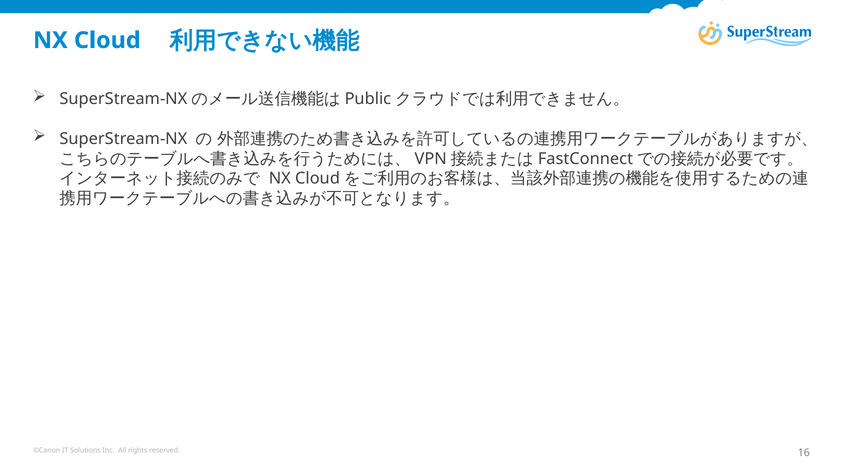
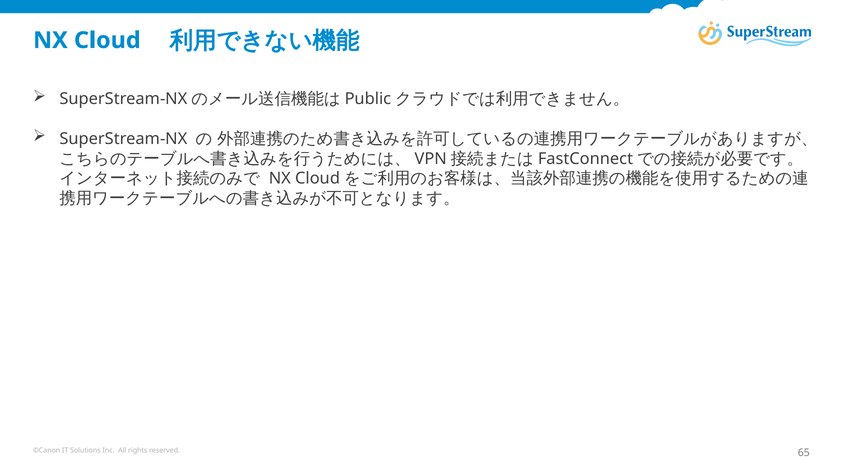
16: 16 -> 65 (804, 453)
